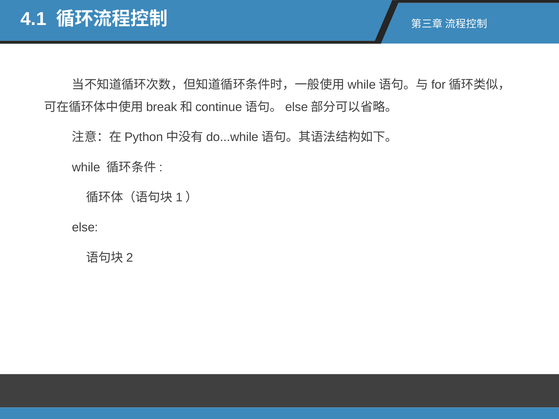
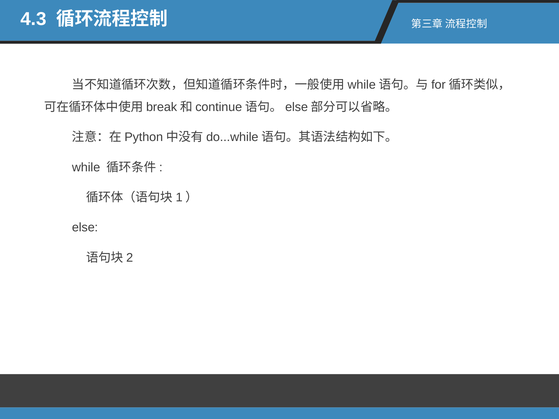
4.1: 4.1 -> 4.3 (33, 19)
